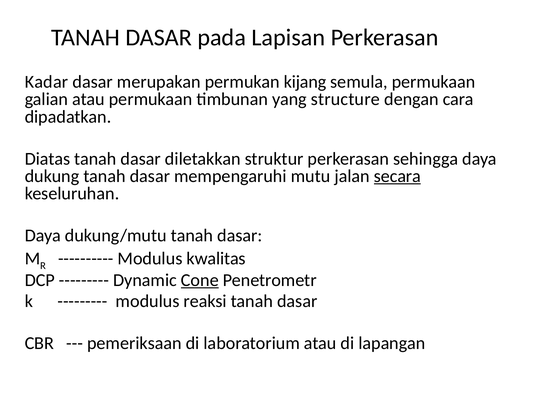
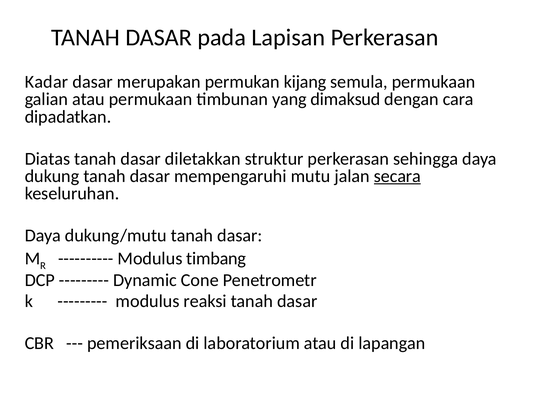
structure: structure -> dimaksud (346, 99)
kwalitas: kwalitas -> timbang (216, 259)
Cone underline: present -> none (200, 280)
